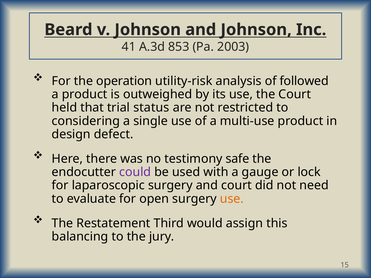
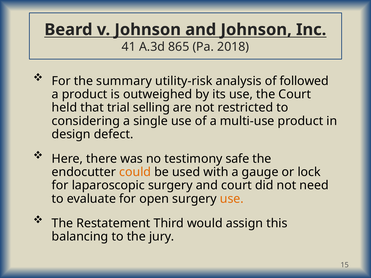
853: 853 -> 865 (179, 47)
2003: 2003 -> 2018 (233, 47)
operation: operation -> summary (124, 81)
status: status -> selling (151, 108)
could colour: purple -> orange (135, 172)
